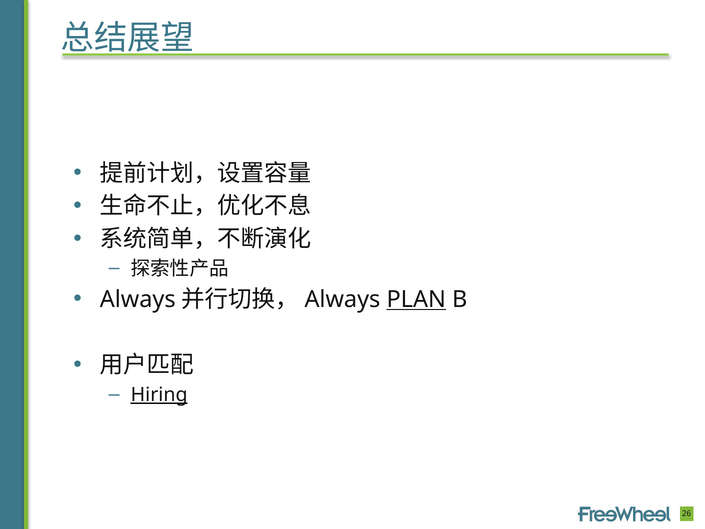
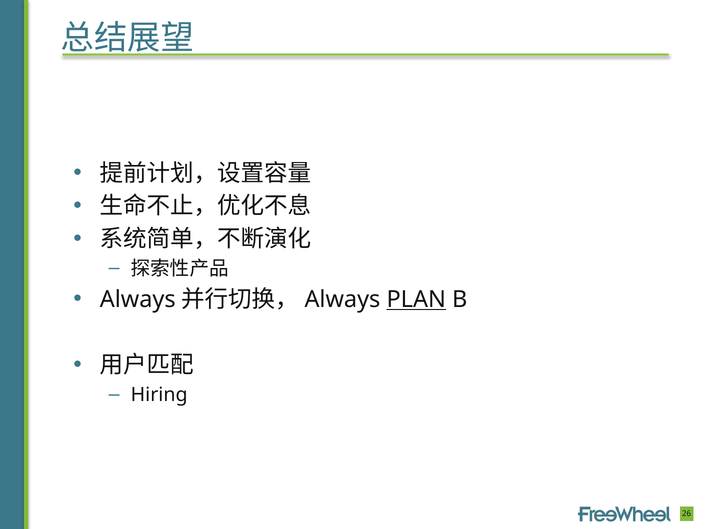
Hiring underline: present -> none (159, 395)
